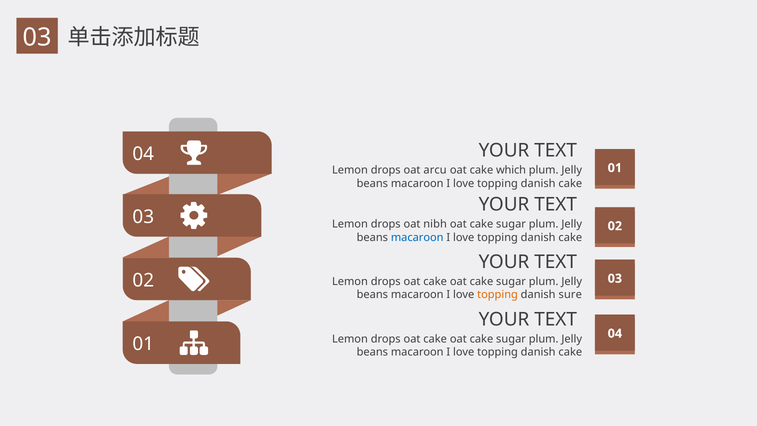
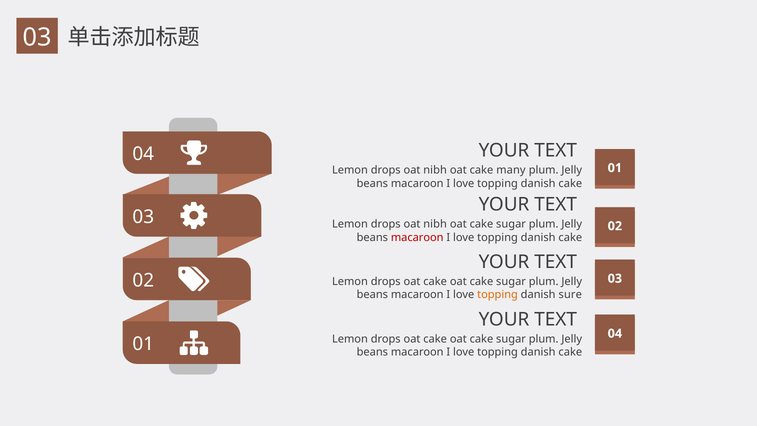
arcu: arcu -> nibh (435, 170)
which: which -> many (511, 170)
macaroon colour: blue -> red (417, 237)
